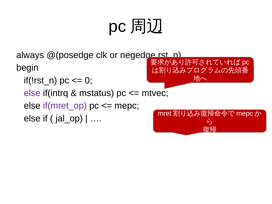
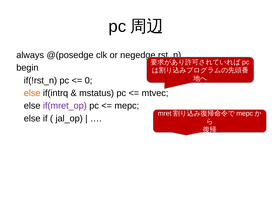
else colour: purple -> orange (32, 93)
